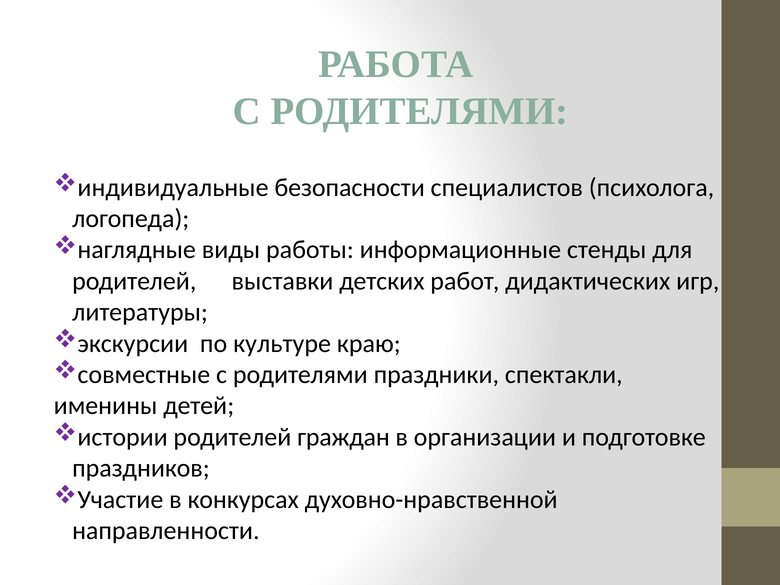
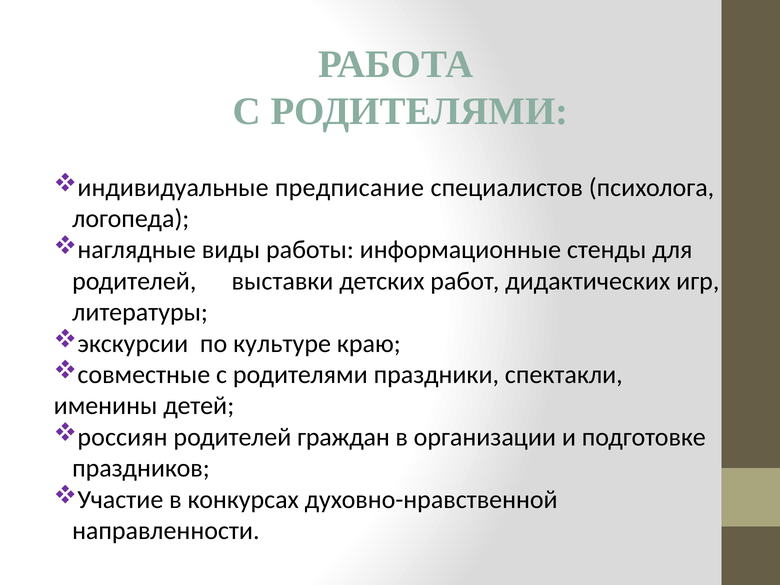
безопасности: безопасности -> предписание (349, 187)
истории: истории -> россиян (123, 437)
